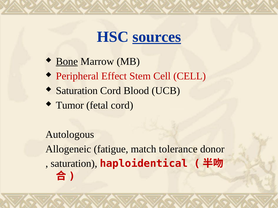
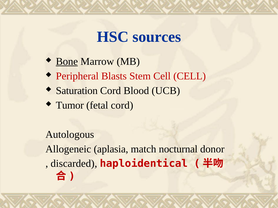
sources underline: present -> none (157, 37)
Effect: Effect -> Blasts (114, 76)
fatigue: fatigue -> aplasia (111, 149)
tolerance: tolerance -> nocturnal (178, 149)
saturation: saturation -> discarded (74, 164)
